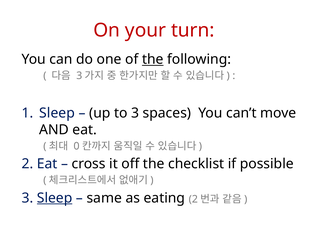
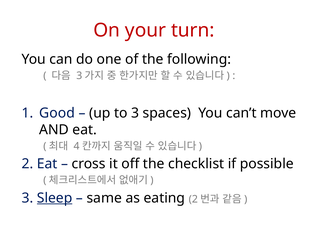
the underline: present -> none (153, 59)
Sleep: Sleep -> Good (57, 113)
0: 0 -> 4 (77, 146)
